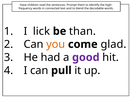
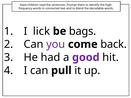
than: than -> bags (83, 31)
you colour: orange -> purple (56, 44)
glad: glad -> back (114, 44)
